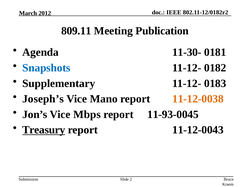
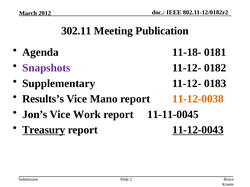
809.11: 809.11 -> 302.11 (76, 31)
11-30-: 11-30- -> 11-18- (187, 52)
Snapshots colour: blue -> purple (46, 68)
Joseph’s: Joseph’s -> Results’s (43, 99)
Mbps: Mbps -> Work (87, 115)
11-93-0045: 11-93-0045 -> 11-11-0045 (173, 115)
11-12-0043 underline: none -> present (198, 130)
